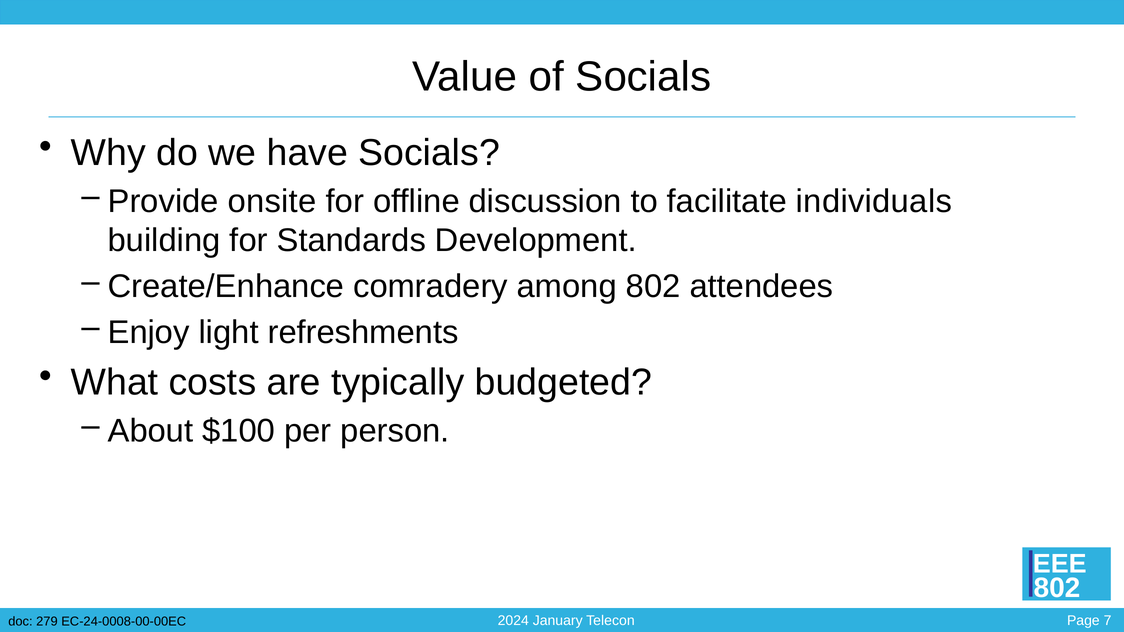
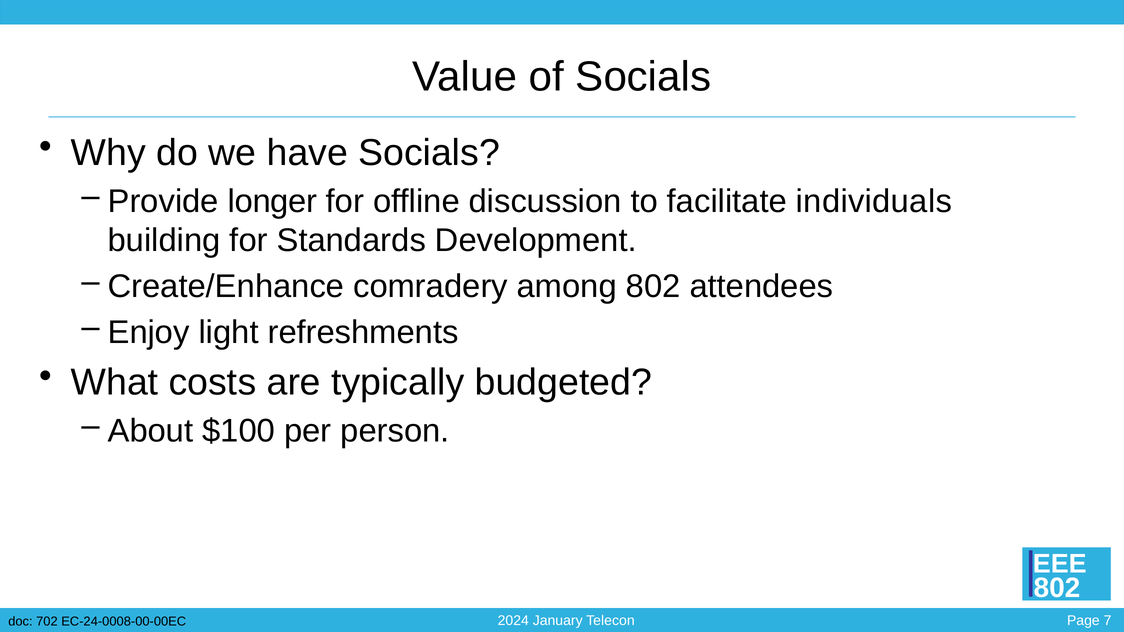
onsite: onsite -> longer (272, 201)
279: 279 -> 702 (47, 622)
